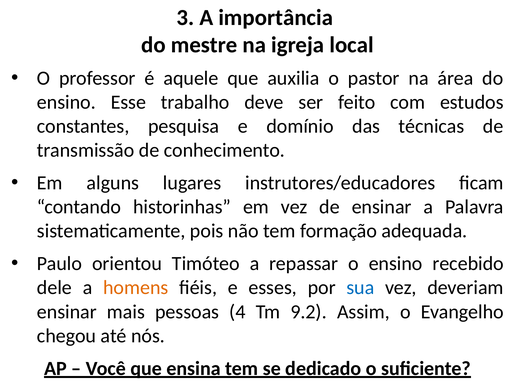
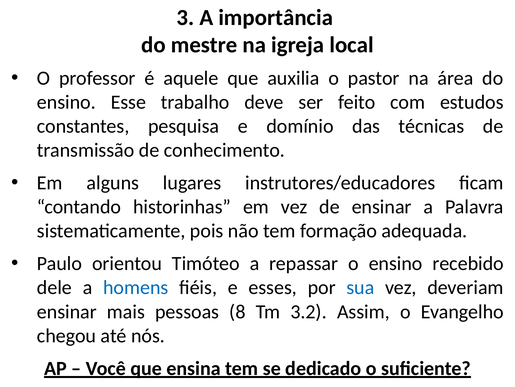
homens colour: orange -> blue (136, 287)
4: 4 -> 8 (237, 311)
9.2: 9.2 -> 3.2 (309, 311)
